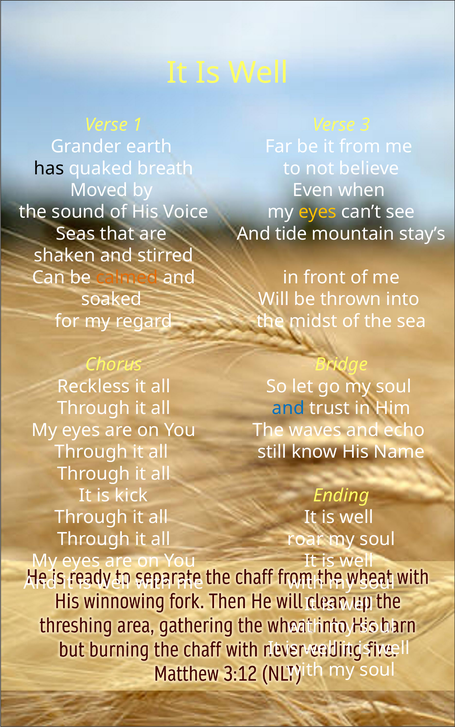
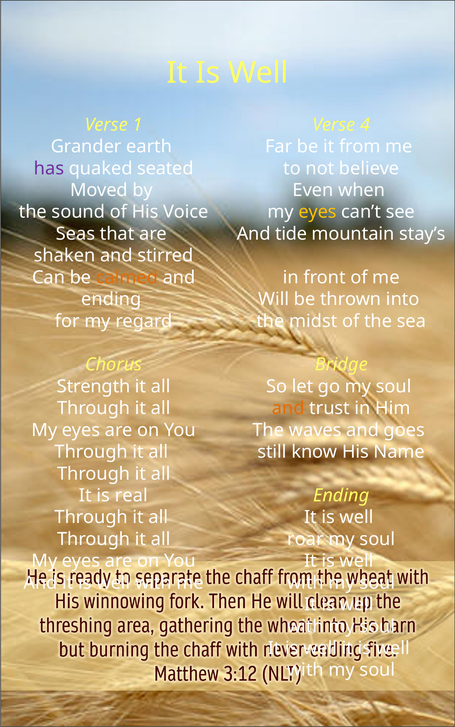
3: 3 -> 4 (365, 125)
has colour: black -> purple (49, 169)
breath: breath -> seated (165, 169)
soaked: soaked -> ending (111, 300)
Reckless: Reckless -> Strength (94, 387)
and colour: blue -> orange (288, 409)
echo: echo -> goes (404, 431)
kick: kick -> real (131, 496)
